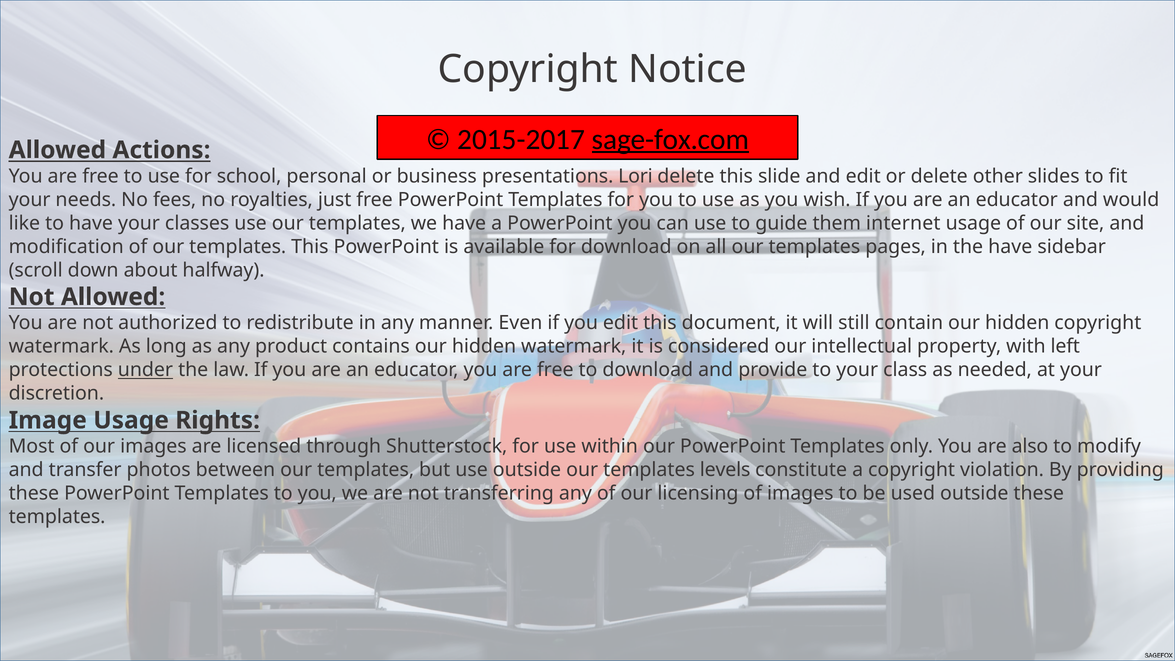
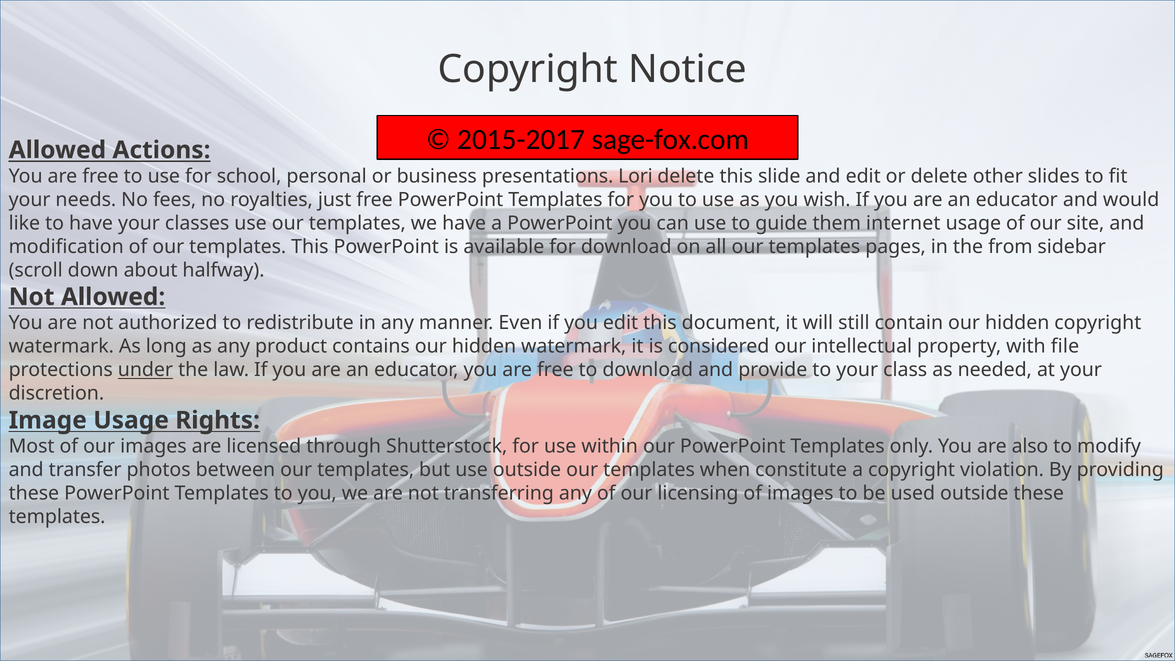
sage-fox.com underline: present -> none (670, 139)
the have: have -> from (1010, 247)
left: left -> file (1065, 346)
levels: levels -> when (725, 470)
